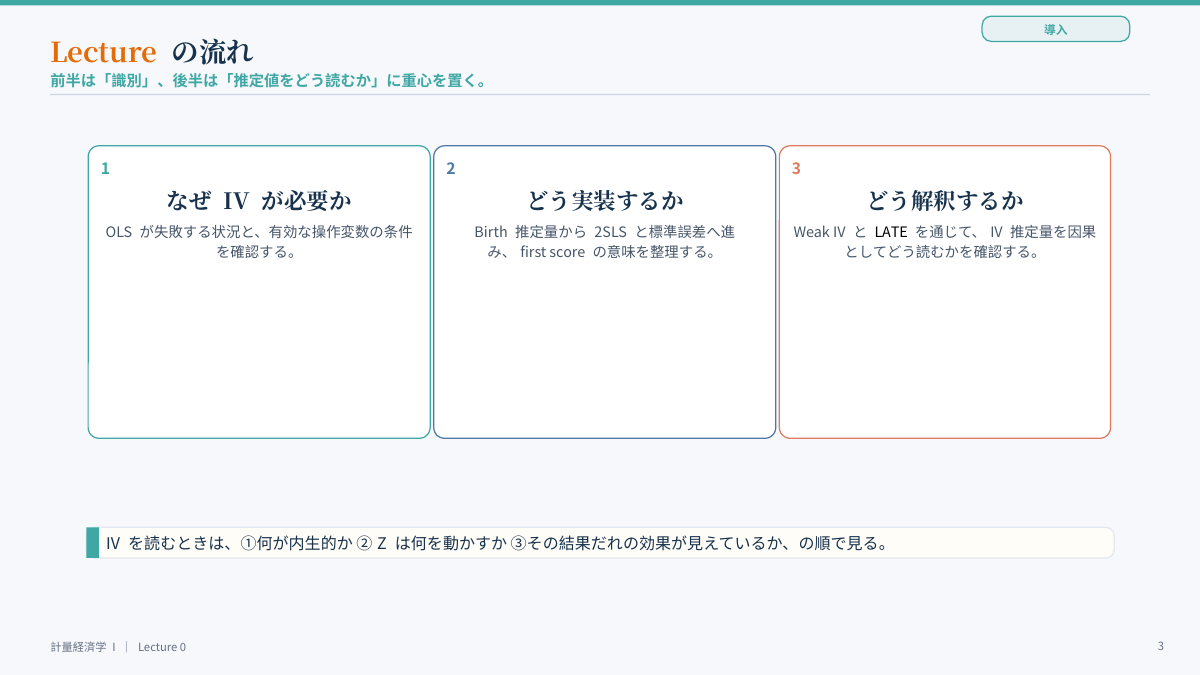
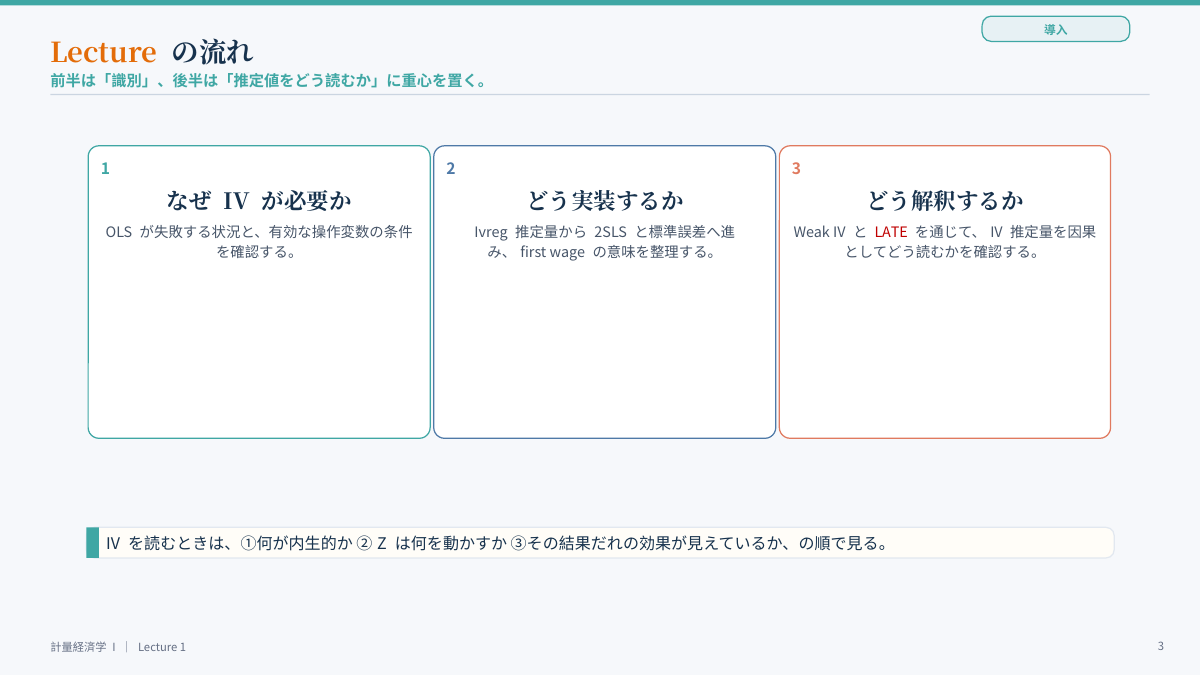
Birth: Birth -> Ivreg (491, 232)
LATE colour: black -> red (891, 232)
score: score -> wage (567, 253)
Lecture 0: 0 -> 1 (183, 648)
